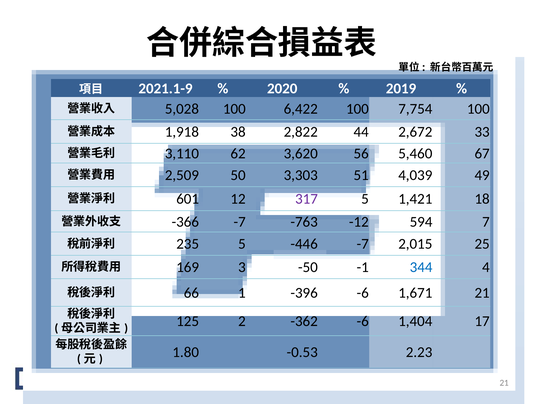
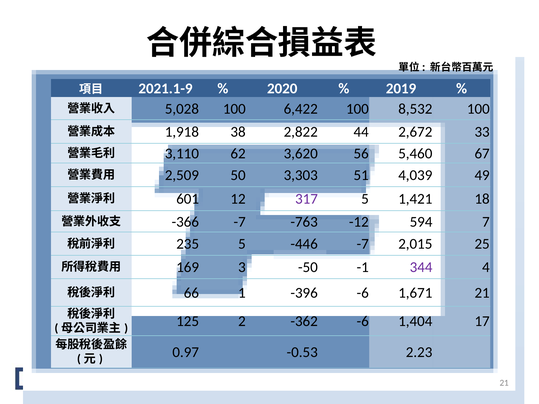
7,754: 7,754 -> 8,532 (415, 109)
344 colour: blue -> purple (421, 268)
1.80: 1.80 -> 0.97 (186, 352)
